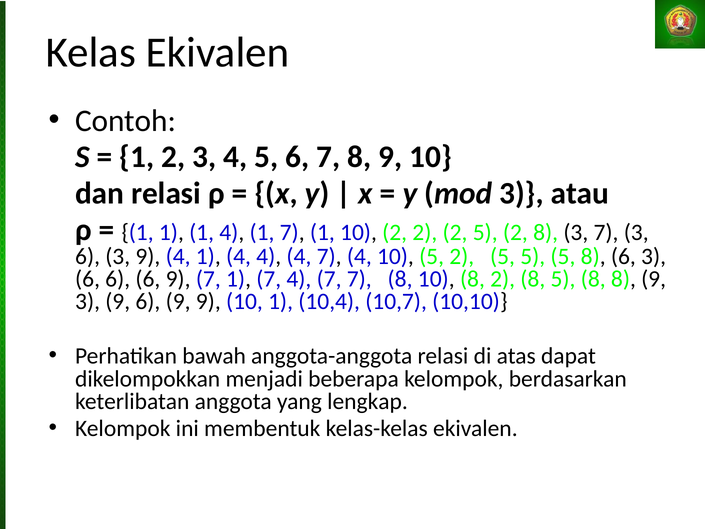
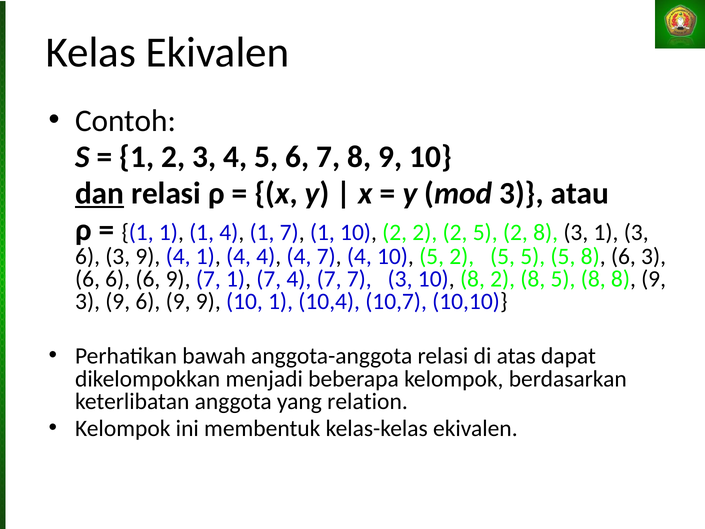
dan underline: none -> present (100, 193)
3 7: 7 -> 1 (606, 232)
7 7 8: 8 -> 3 (400, 279)
lengkap: lengkap -> relation (368, 401)
